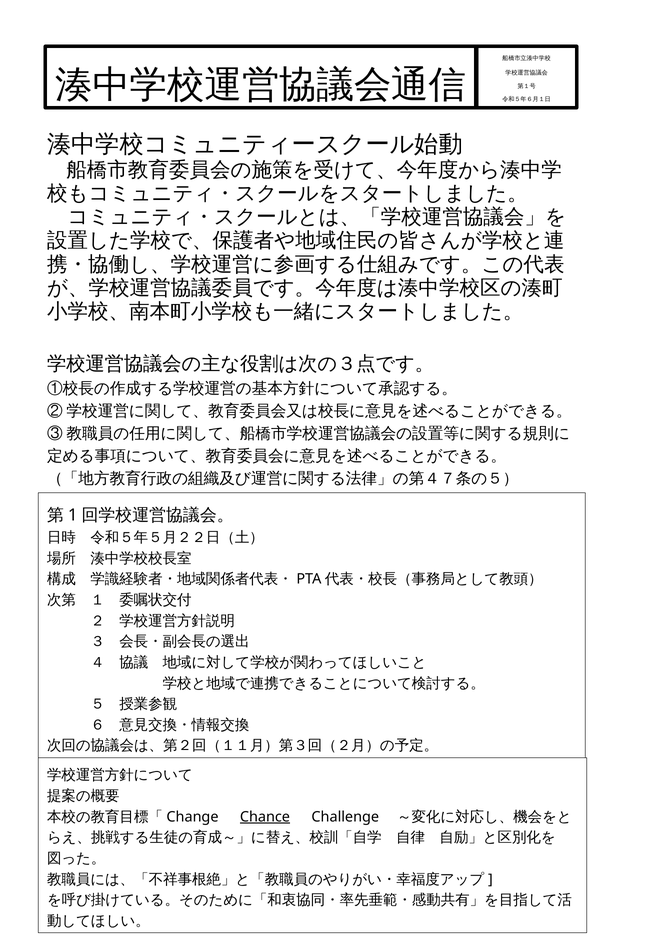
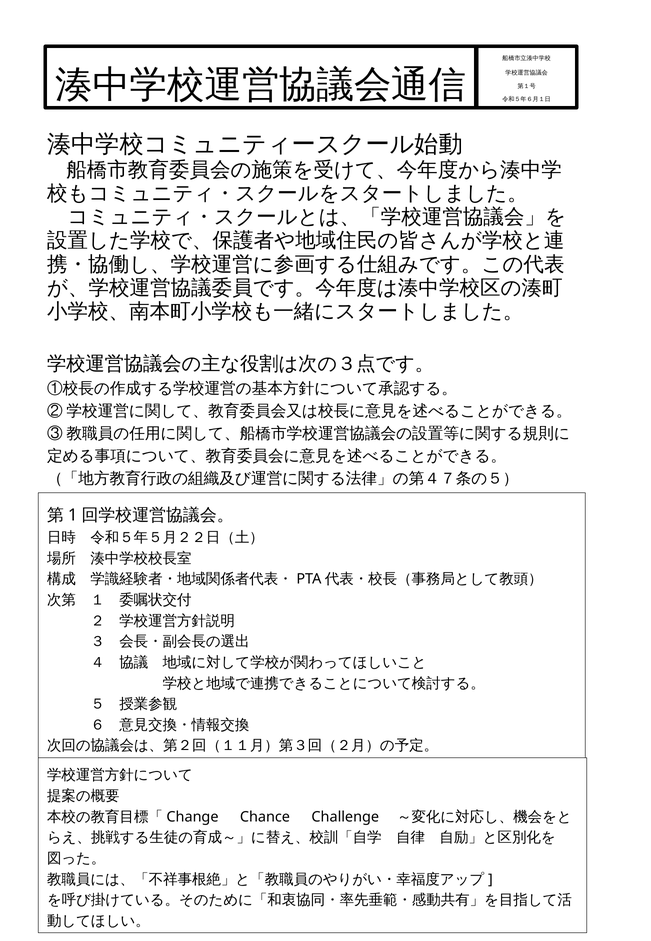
Chance underline: present -> none (265, 816)
